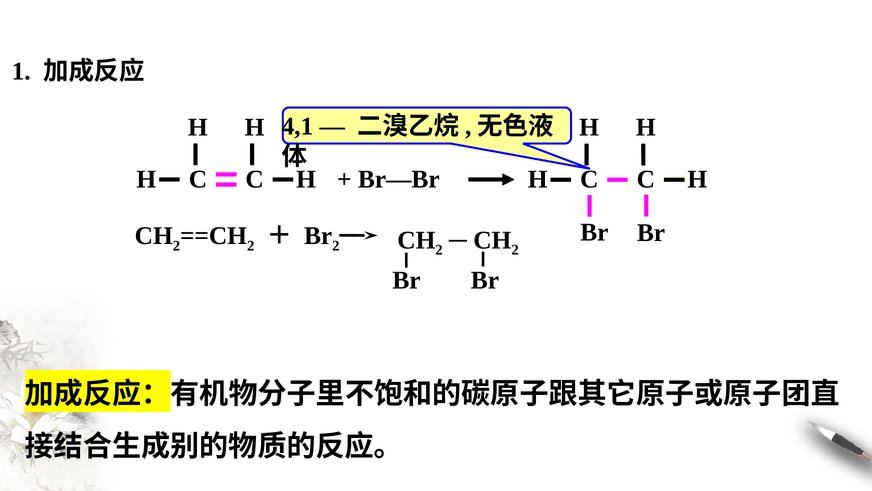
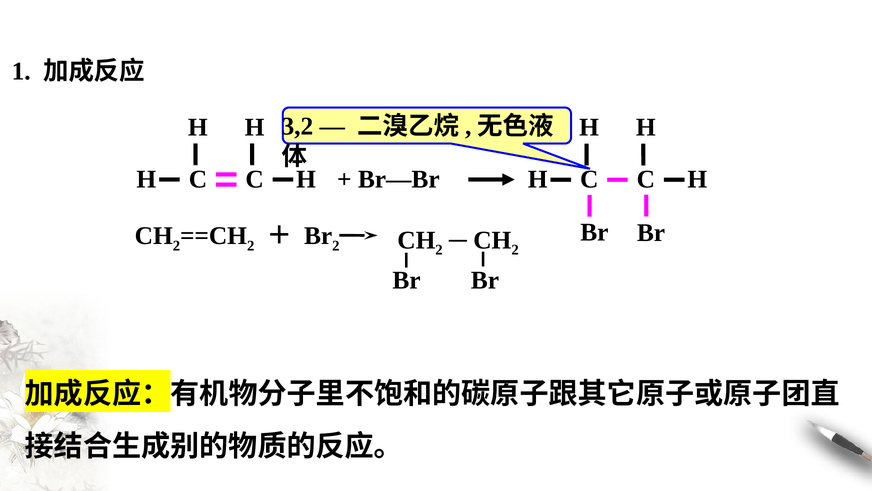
4,1: 4,1 -> 3,2 (297, 126)
